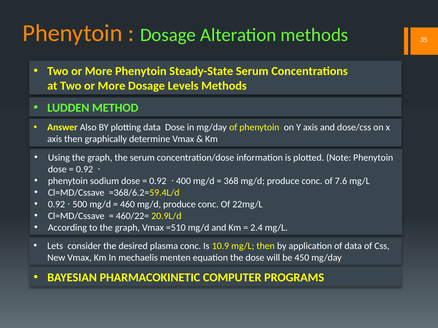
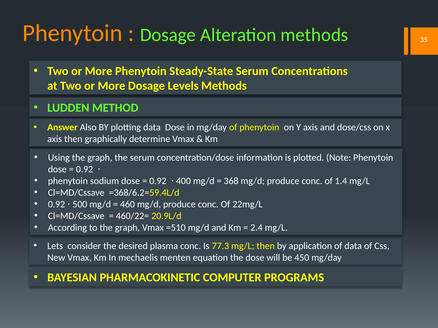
7.6: 7.6 -> 1.4 (341, 181)
10.9: 10.9 -> 77.3 (220, 246)
